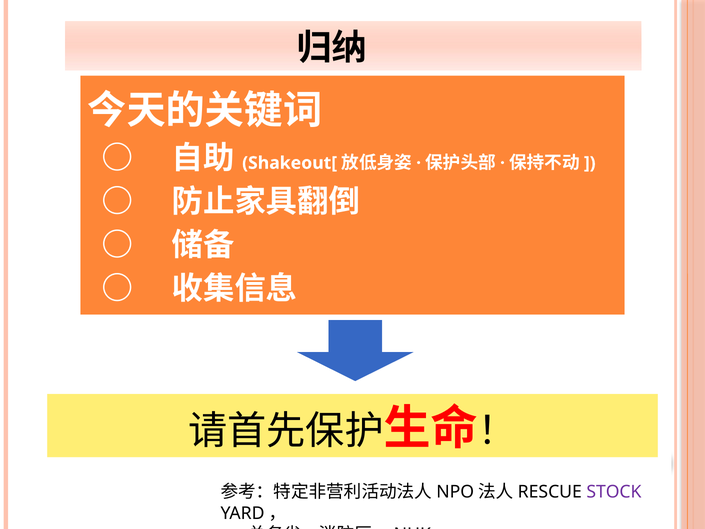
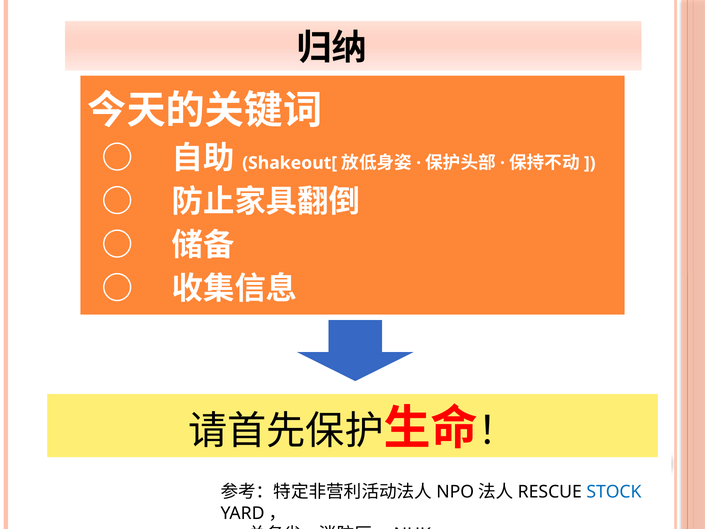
STOCK colour: purple -> blue (614, 492)
